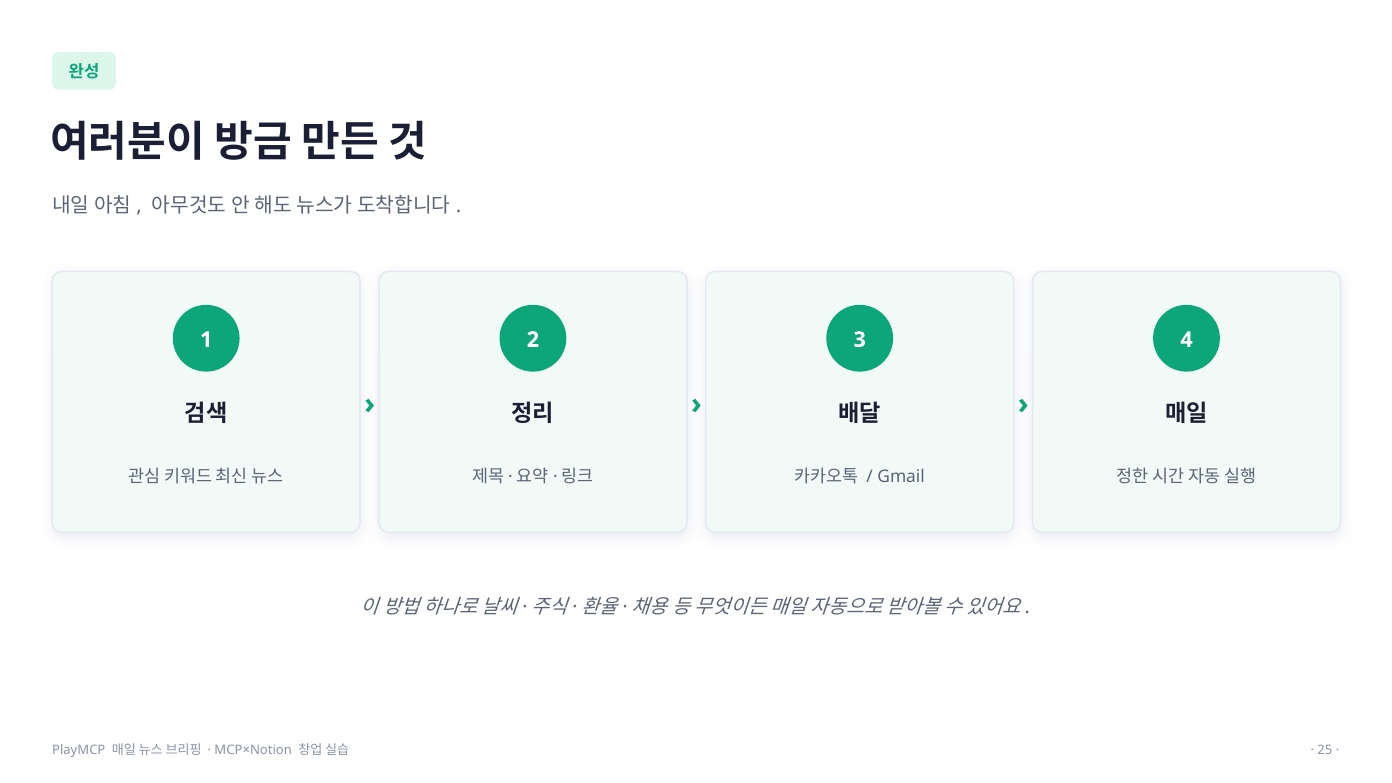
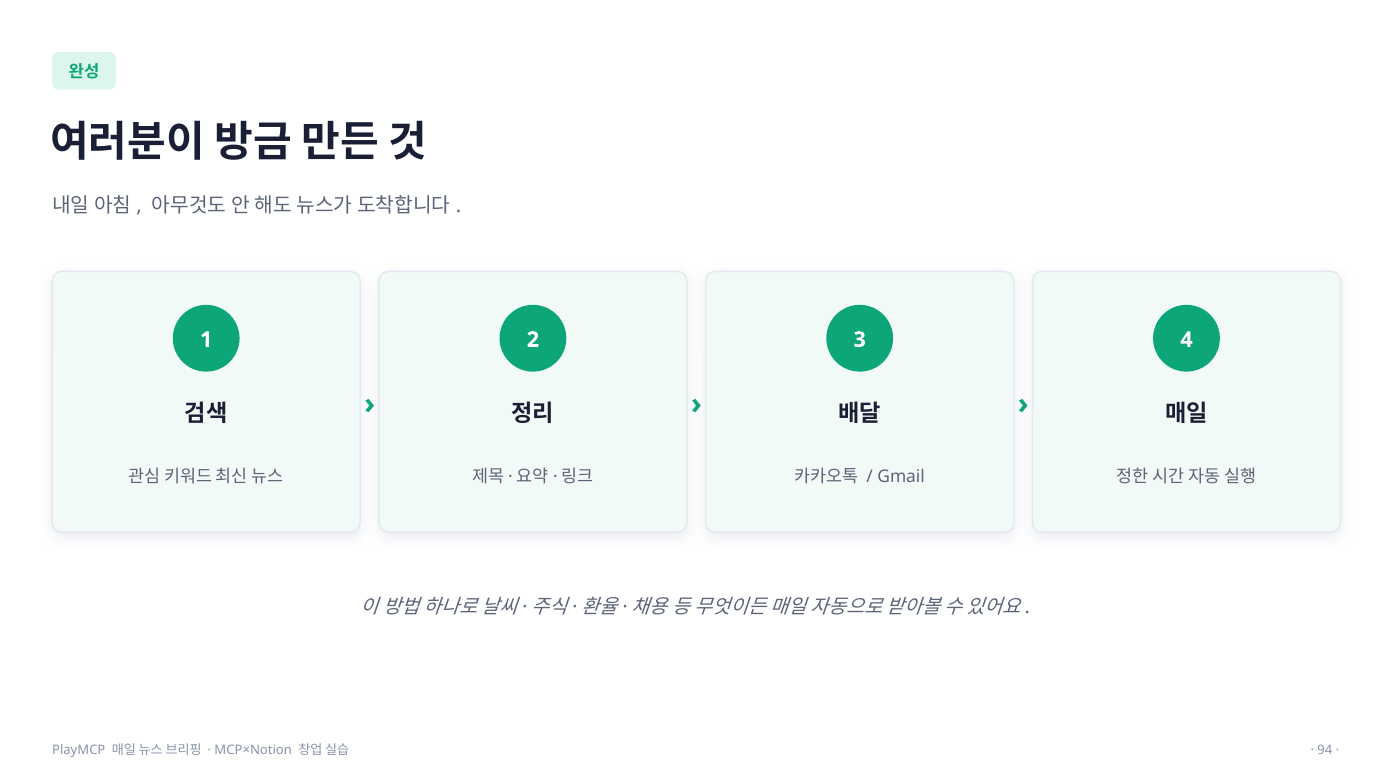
25: 25 -> 94 (1325, 751)
